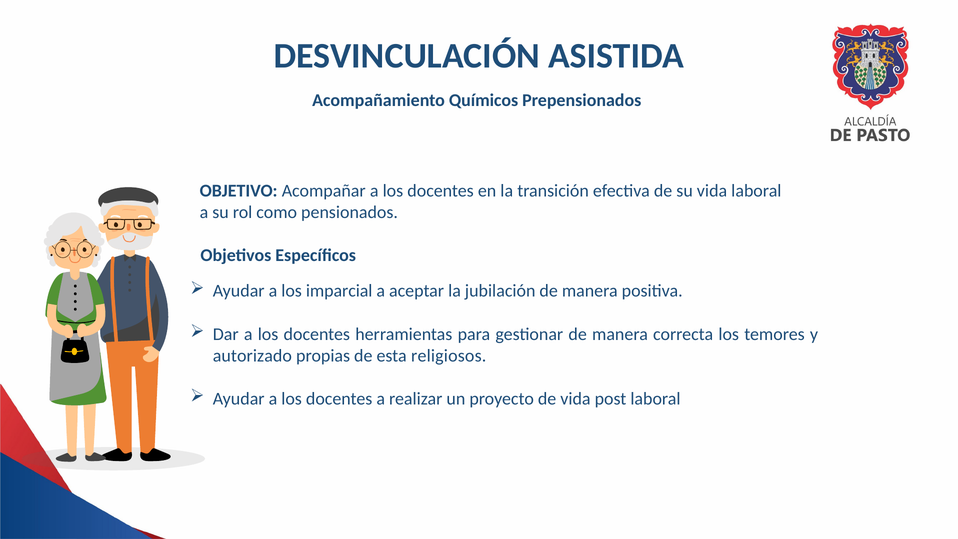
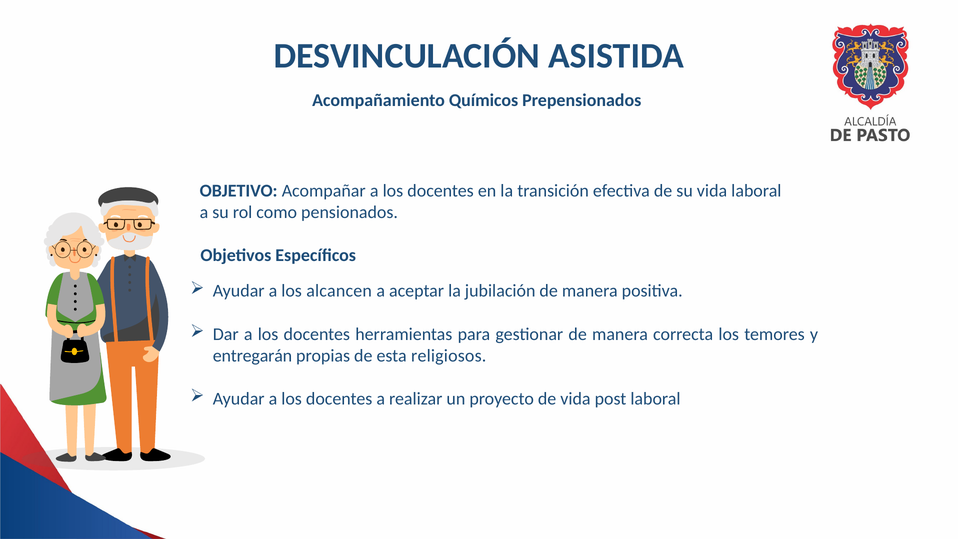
imparcial: imparcial -> alcancen (339, 291)
autorizado: autorizado -> entregarán (252, 356)
